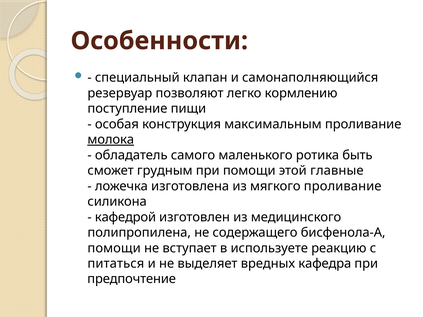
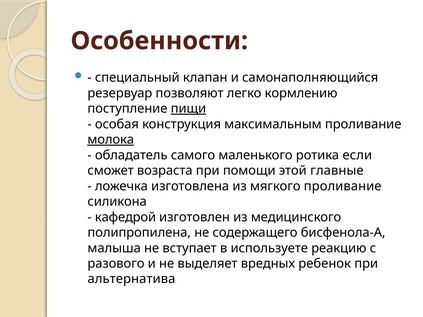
пищи underline: none -> present (188, 109)
быть: быть -> если (357, 155)
грудным: грудным -> возраста (165, 171)
помощи: помощи -> малыша (114, 248)
питаться: питаться -> разового (116, 264)
кафедра: кафедра -> ребенок (325, 264)
предпочтение: предпочтение -> альтернатива (131, 279)
